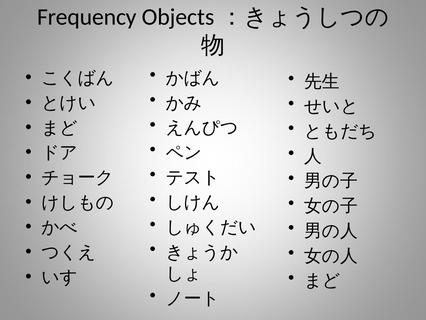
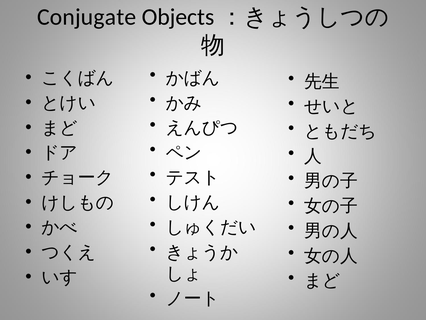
Frequency: Frequency -> Conjugate (87, 17)
